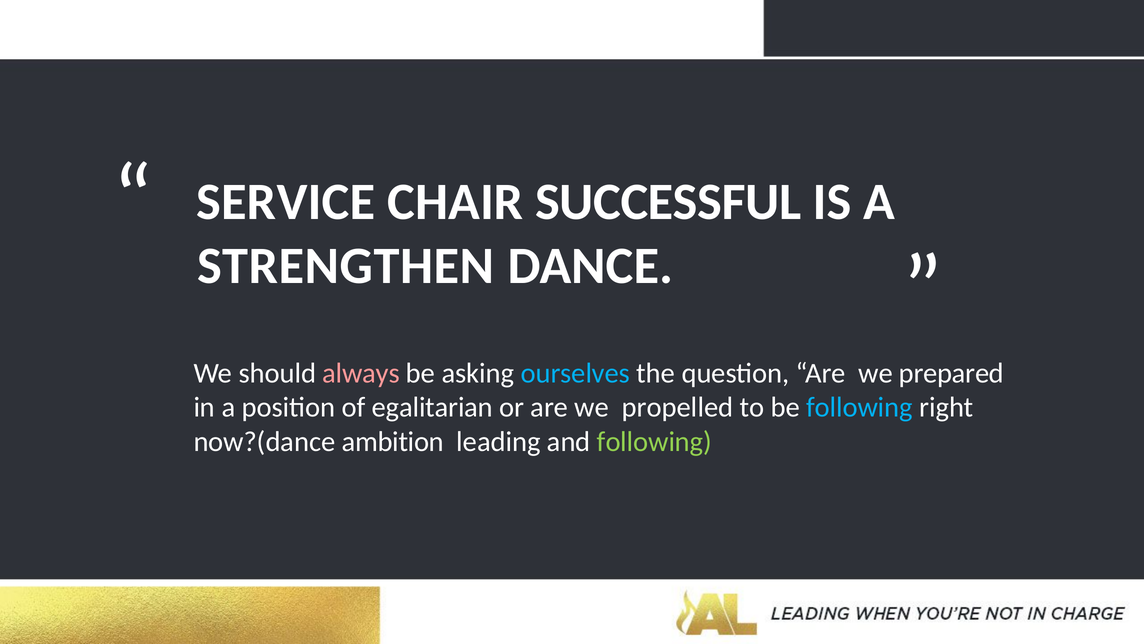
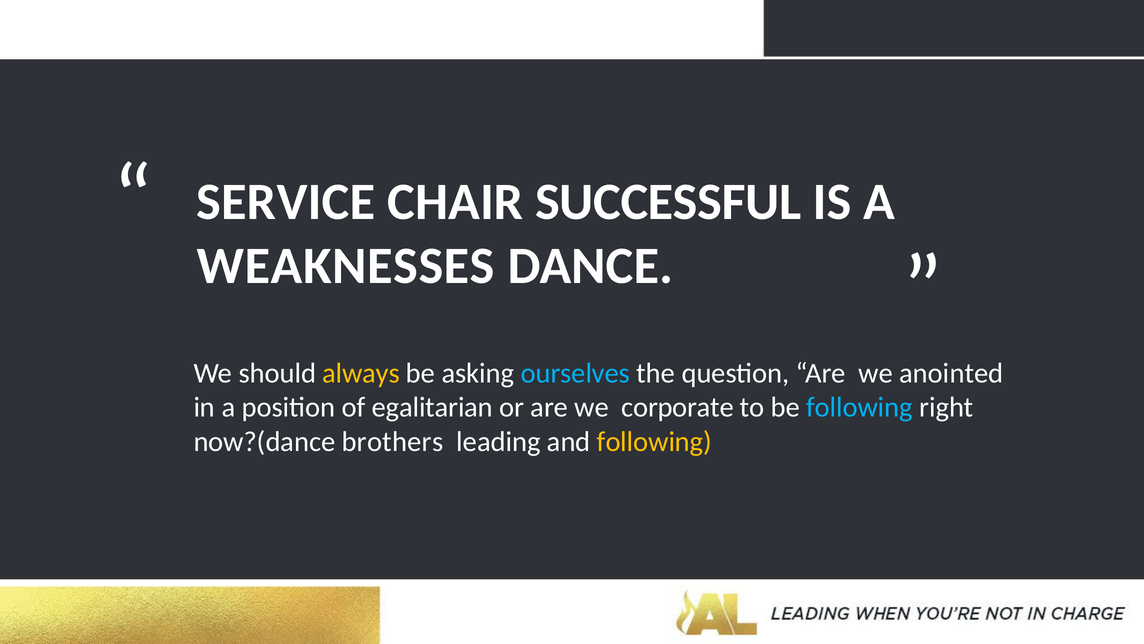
STRENGTHEN: STRENGTHEN -> WEAKNESSES (346, 266)
always colour: pink -> yellow (361, 373)
prepared: prepared -> anointed (951, 373)
propelled: propelled -> corporate (678, 407)
ambition: ambition -> brothers (392, 441)
following colour: light green -> yellow (654, 441)
